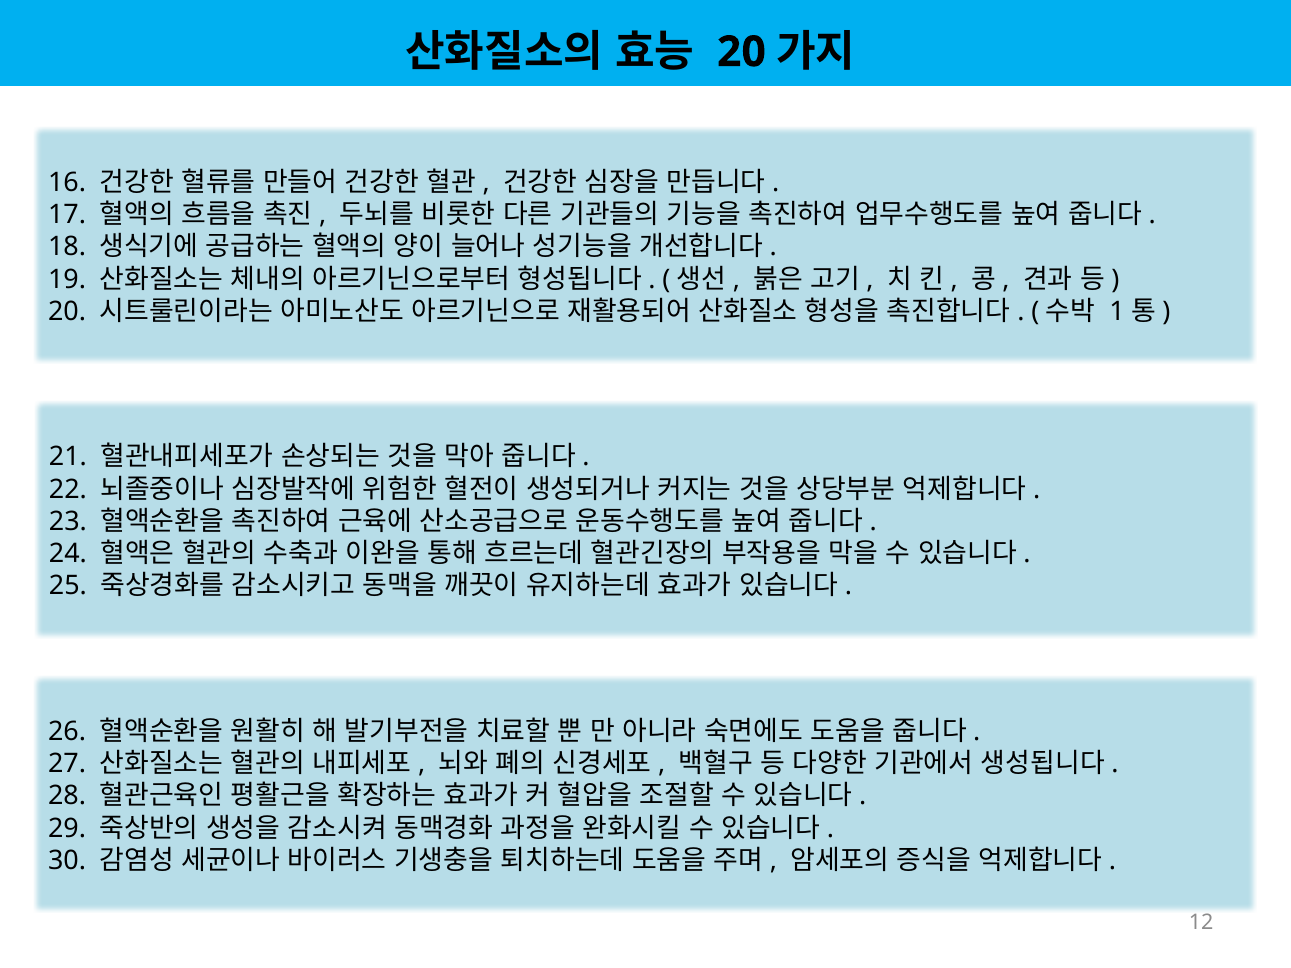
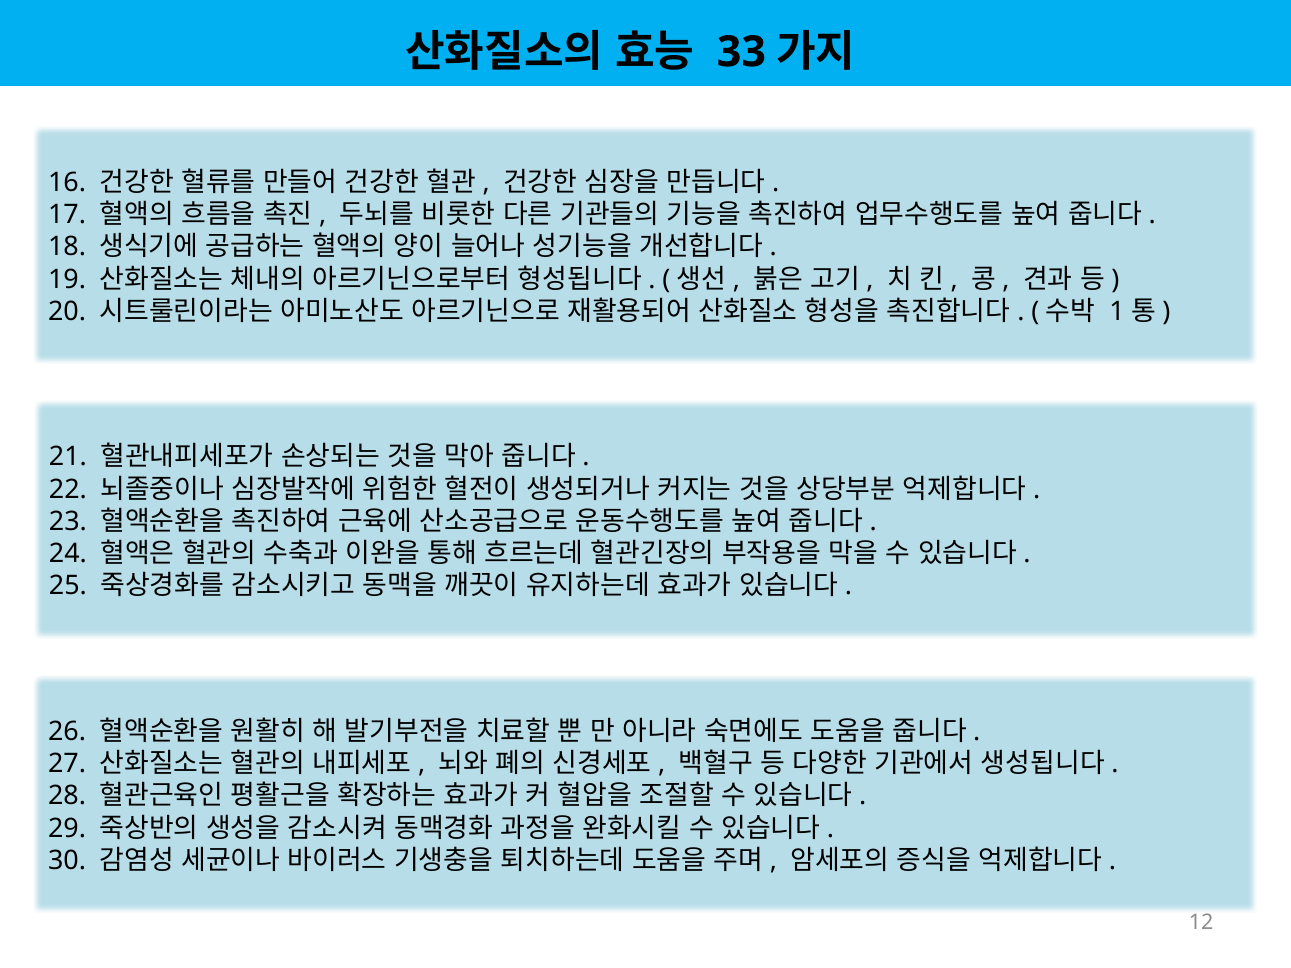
20: 20 -> 33 (741, 52)
